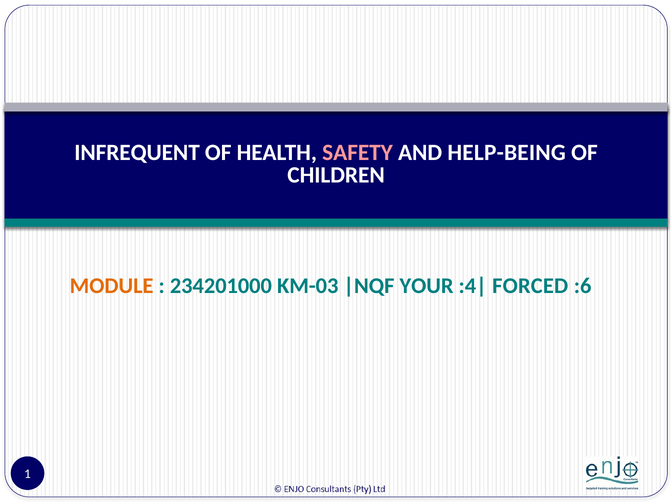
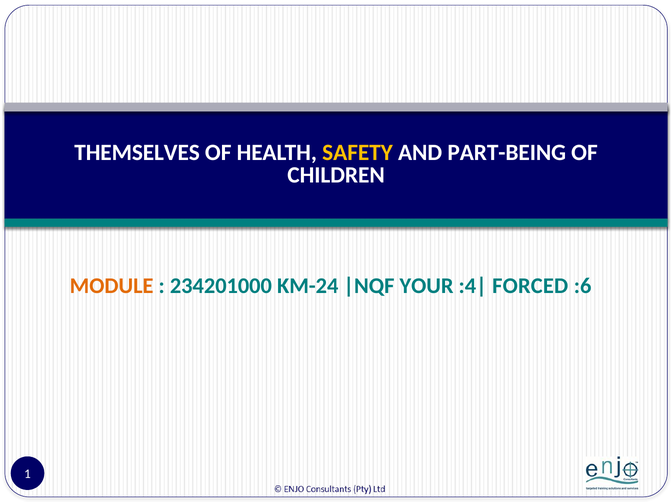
INFREQUENT: INFREQUENT -> THEMSELVES (137, 152)
SAFETY colour: pink -> yellow (358, 152)
HELP-BEING: HELP-BEING -> PART-BEING (507, 152)
KM-03: KM-03 -> KM-24 (308, 286)
